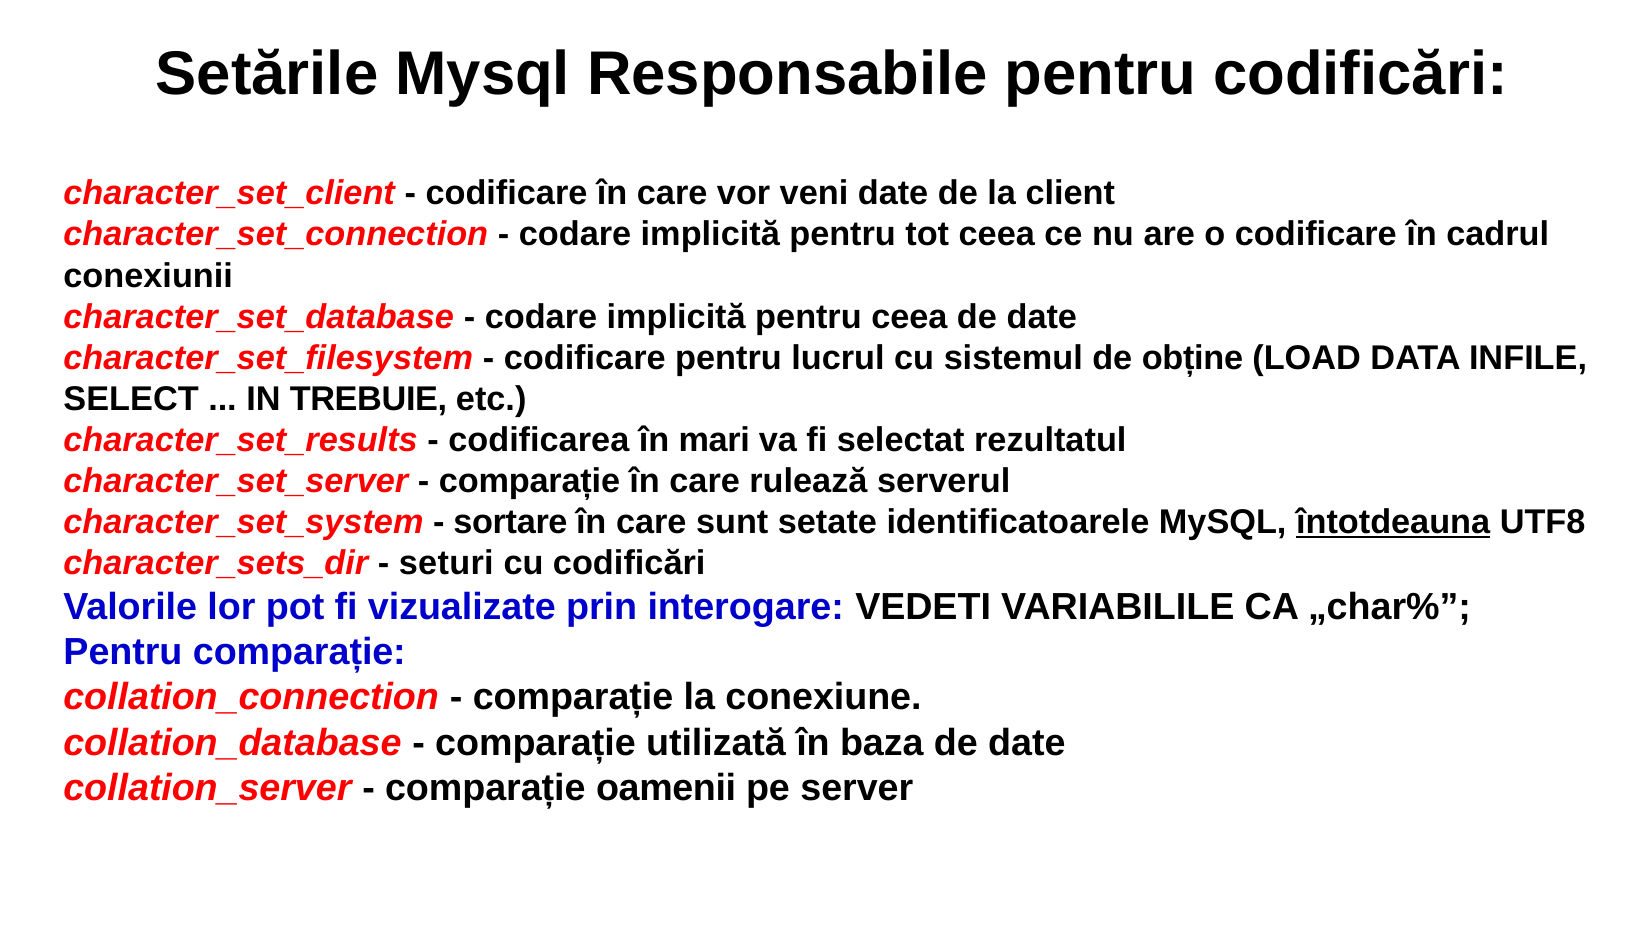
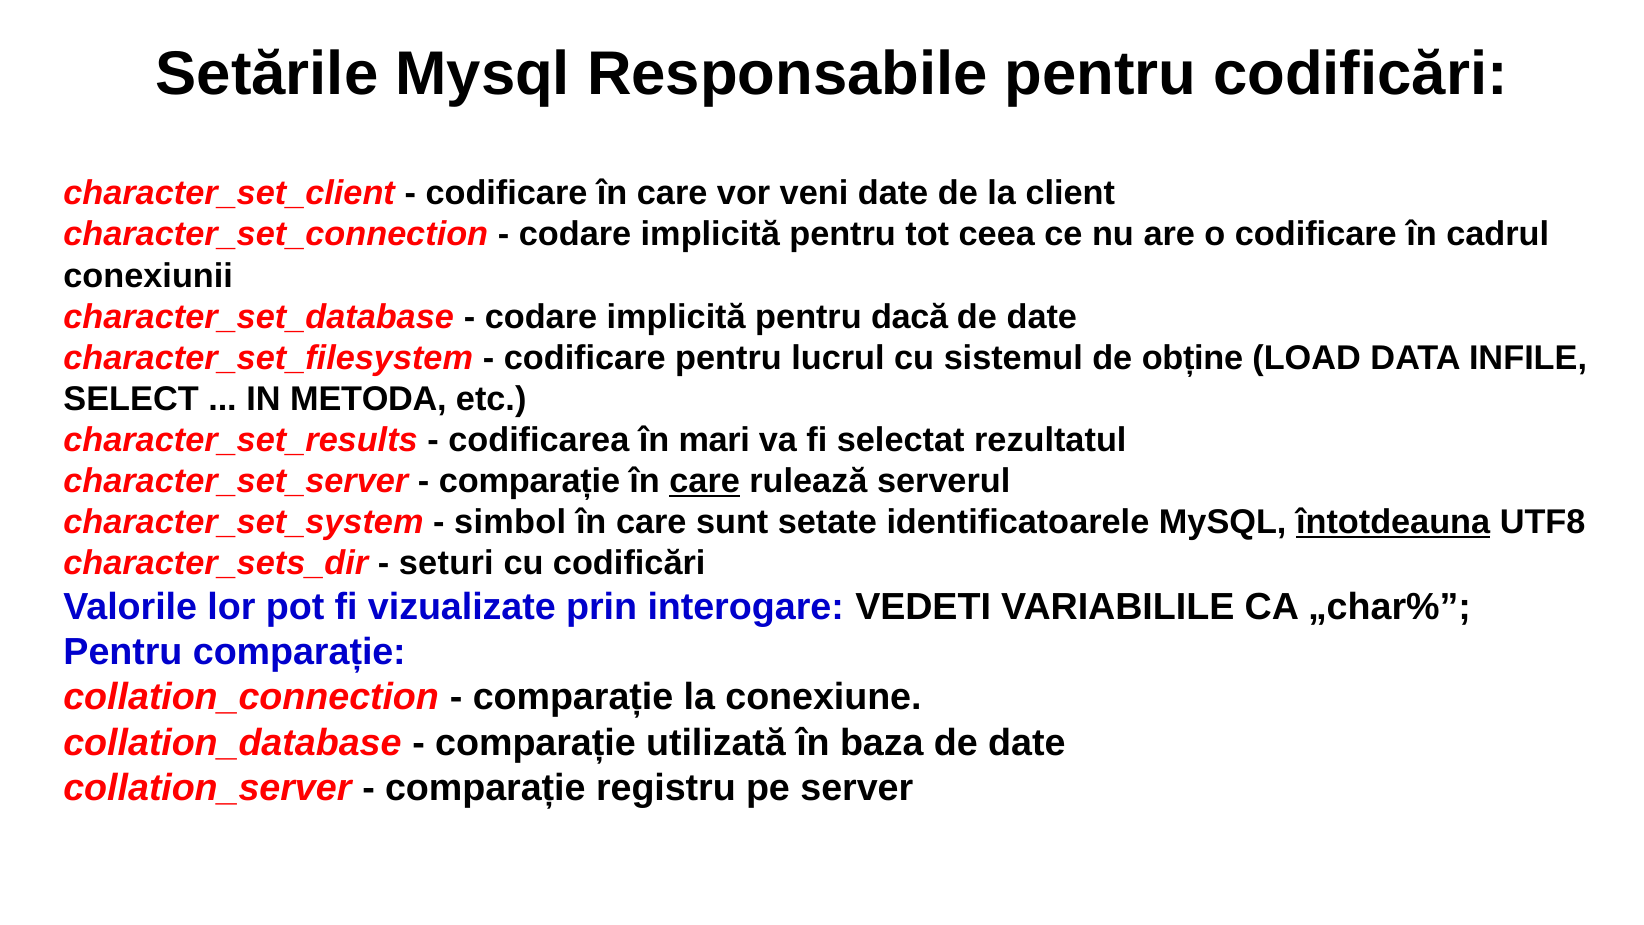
pentru ceea: ceea -> dacă (910, 317)
TREBUIE: TREBUIE -> METODA (368, 399)
care underline: none -> present (705, 481)
sortare: sortare -> simbol (510, 522)
oamenii: oamenii -> registru (666, 788)
